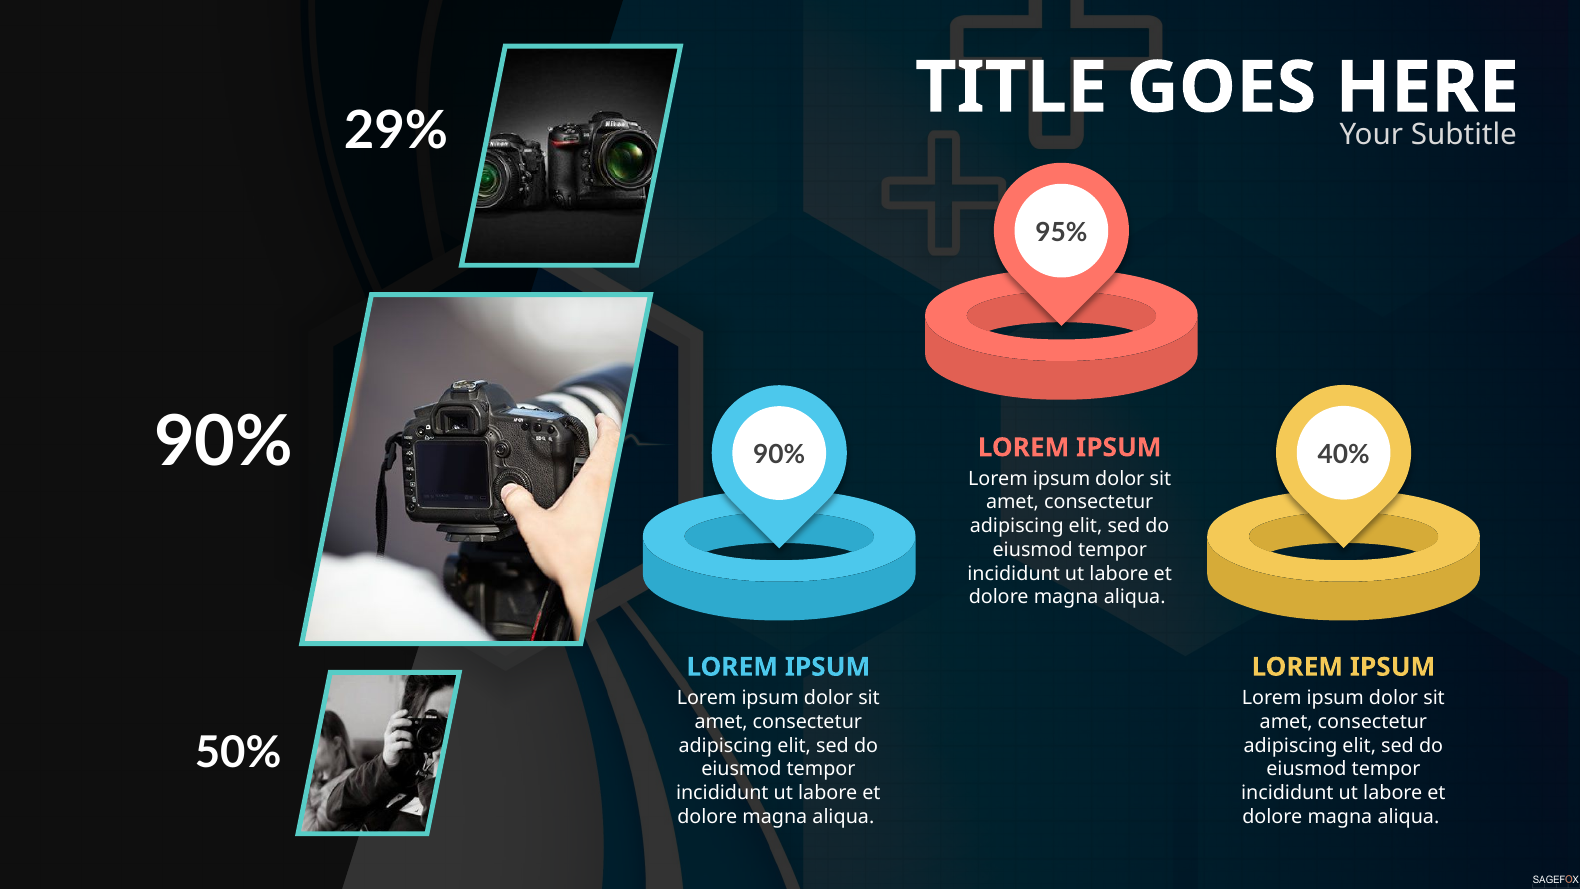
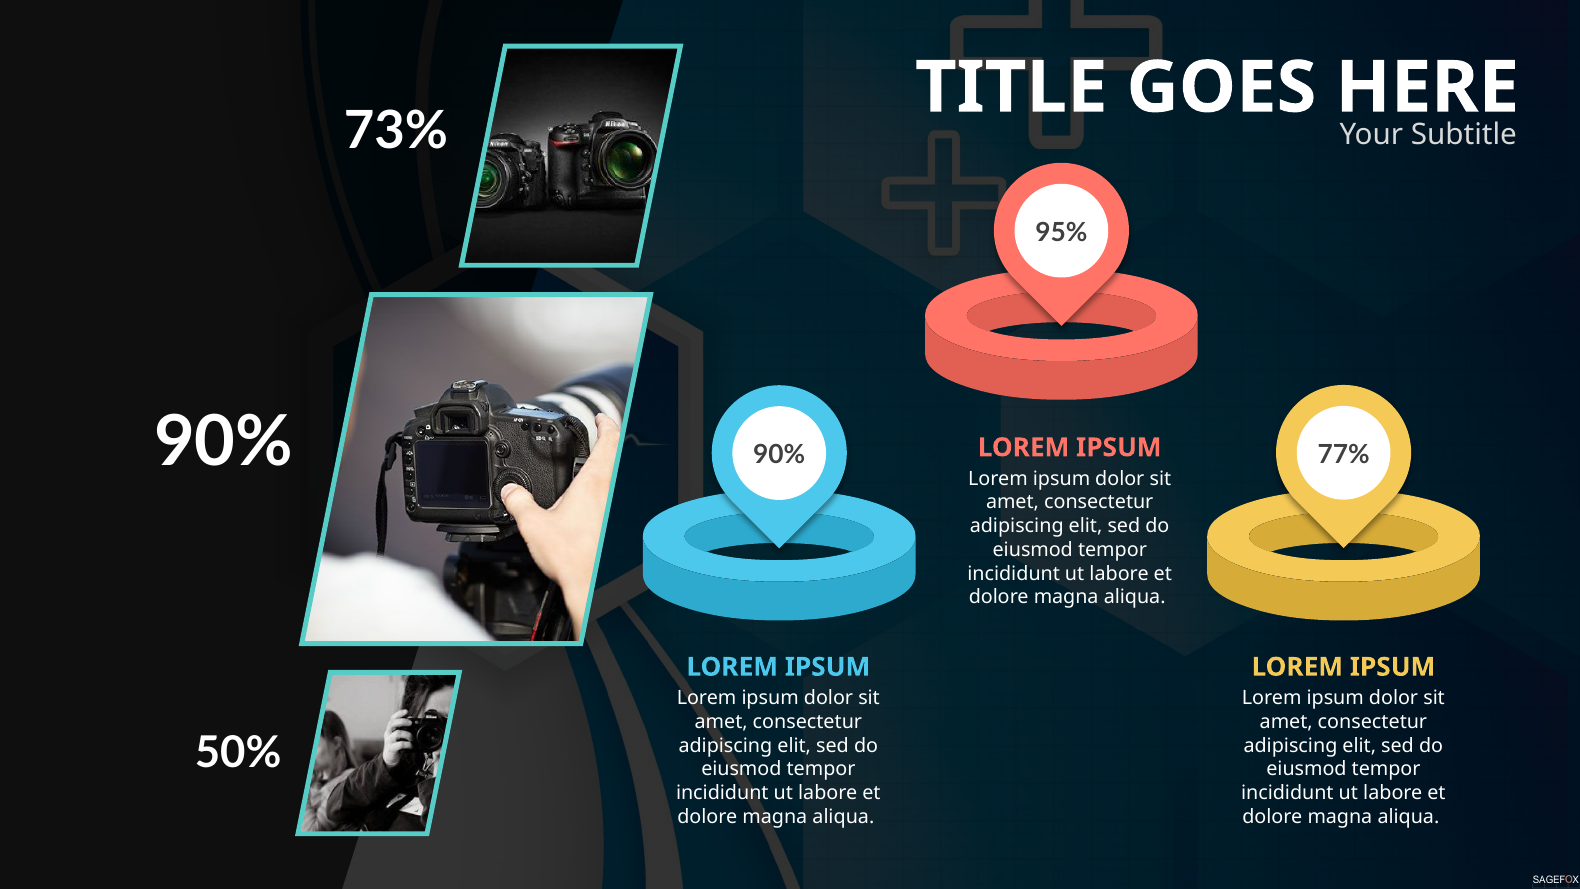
29%: 29% -> 73% (396, 131)
40%: 40% -> 77% (1344, 454)
